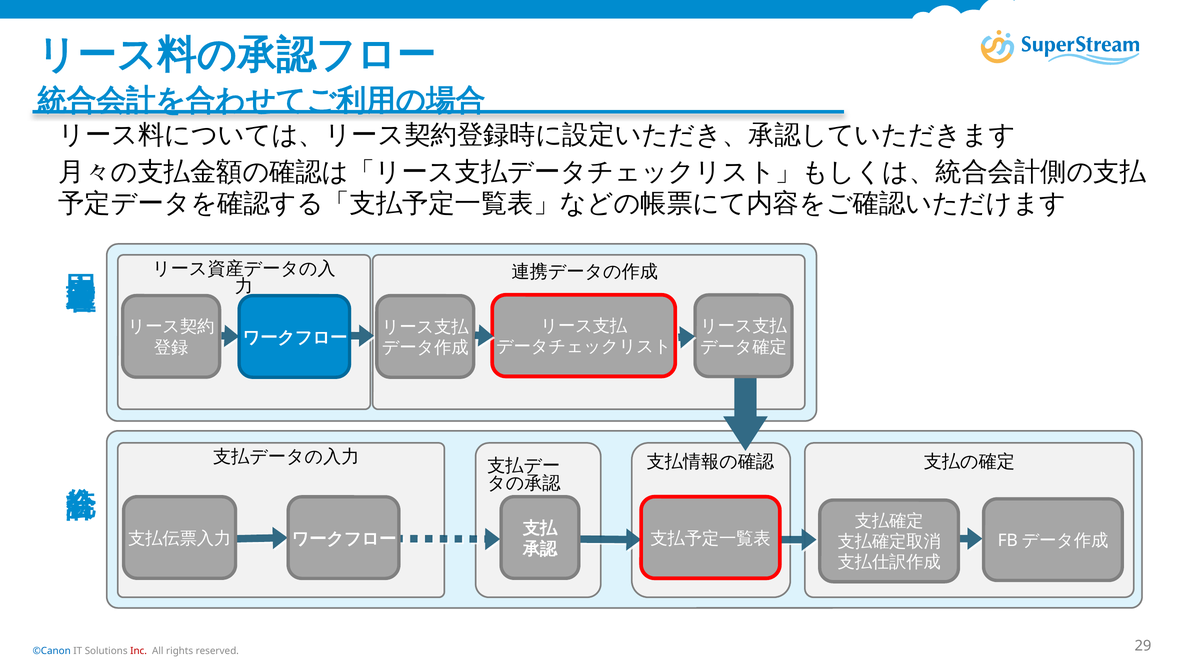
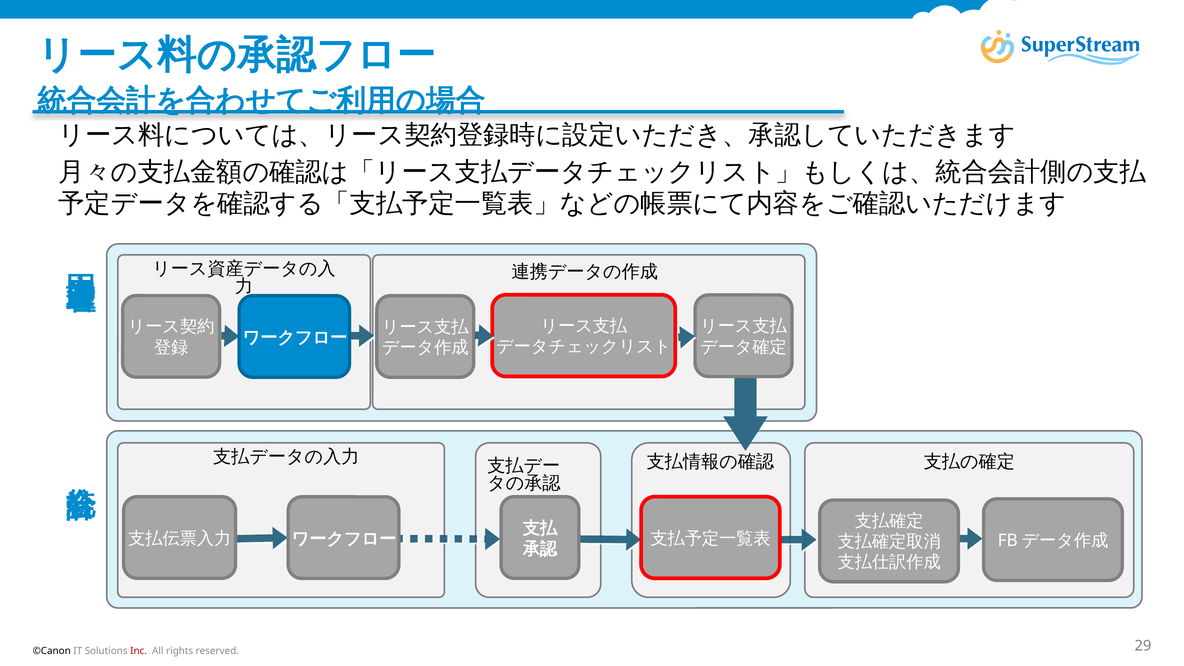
©Canon colour: blue -> black (52, 651)
